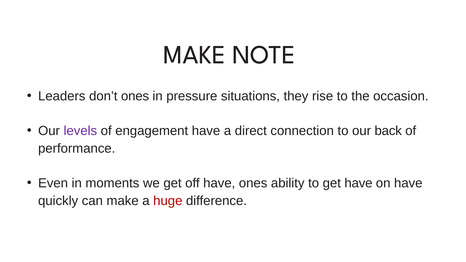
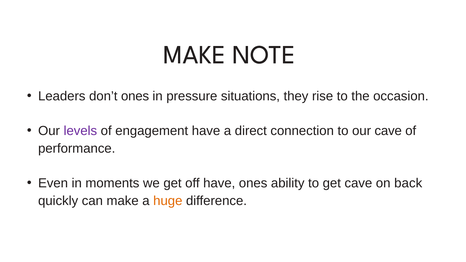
our back: back -> cave (388, 131)
get have: have -> cave (358, 183)
on have: have -> back (408, 183)
huge colour: red -> orange (168, 201)
